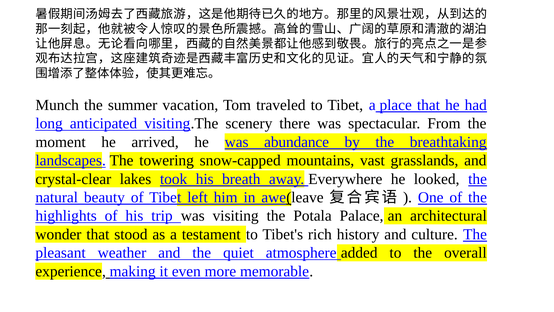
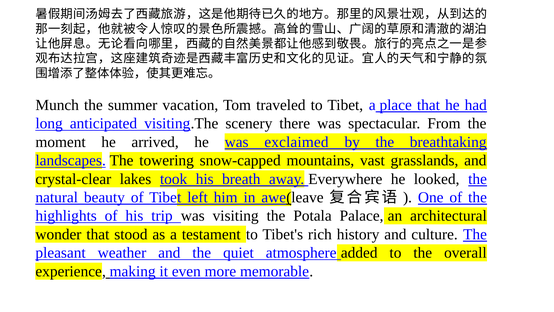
abundance: abundance -> exclaimed (296, 142)
